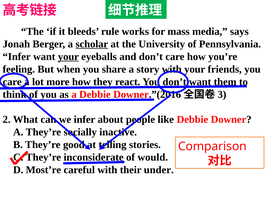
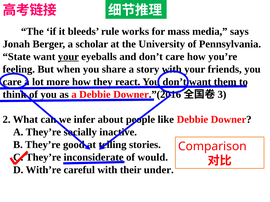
scholar underline: present -> none (92, 44)
Infer: Infer -> State (17, 57)
Most’re: Most’re -> With’re (43, 170)
